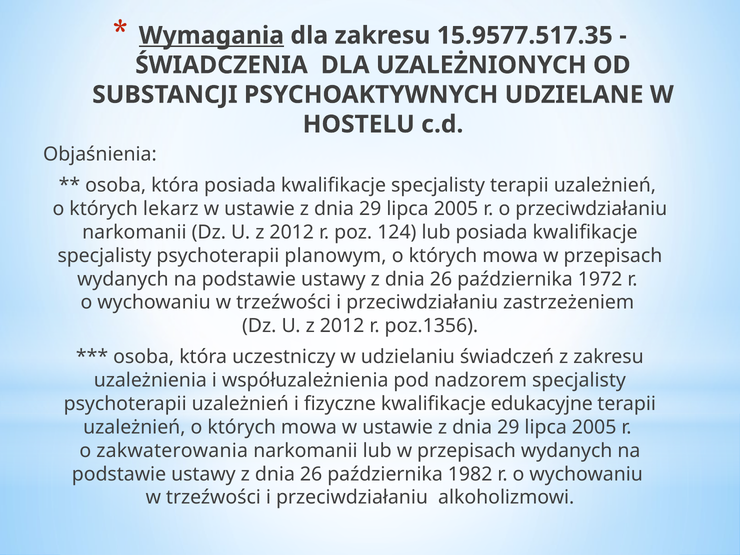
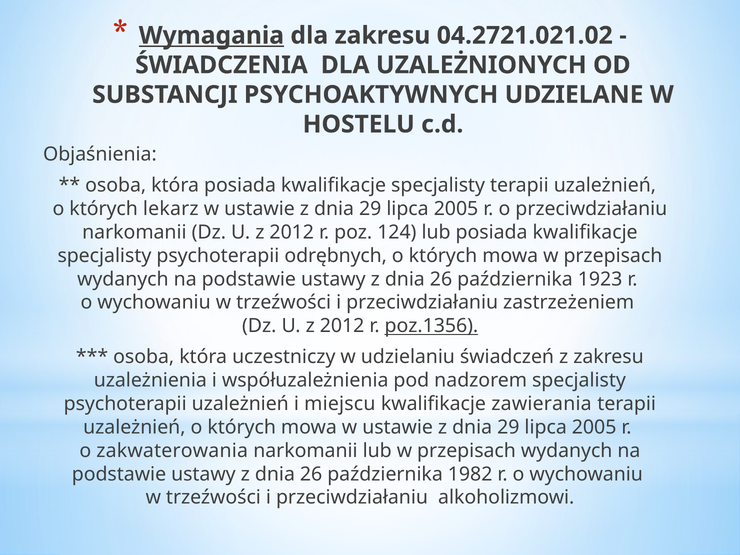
15.9577.517.35: 15.9577.517.35 -> 04.2721.021.02 (525, 35)
planowym: planowym -> odrębnych (336, 256)
1972: 1972 -> 1923 (600, 279)
poz.1356 underline: none -> present (431, 326)
fizyczne: fizyczne -> miejscu (340, 404)
edukacyjne: edukacyjne -> zawierania (542, 404)
